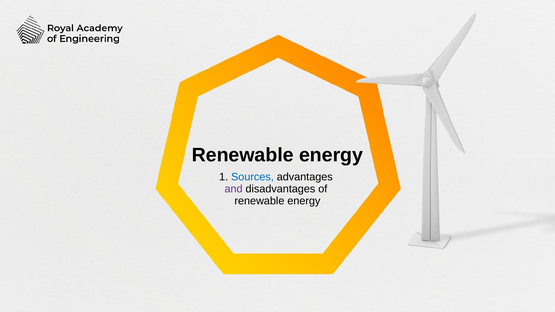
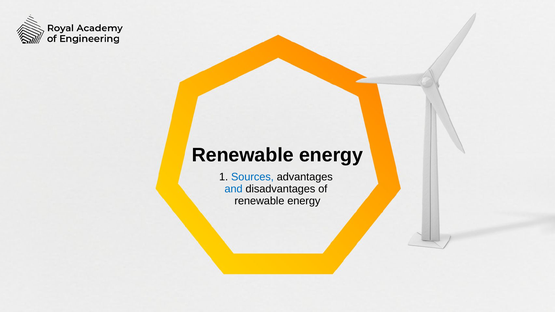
and colour: purple -> blue (234, 189)
